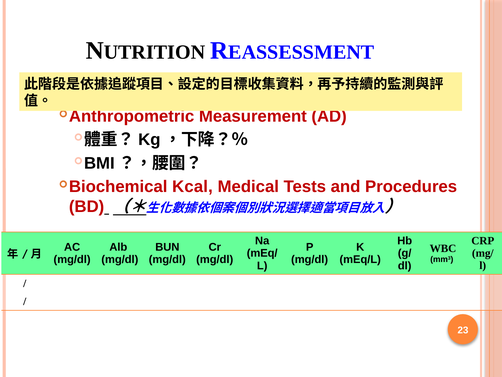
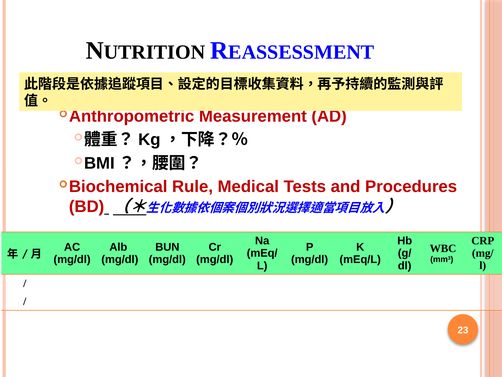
Kcal: Kcal -> Rule (193, 186)
